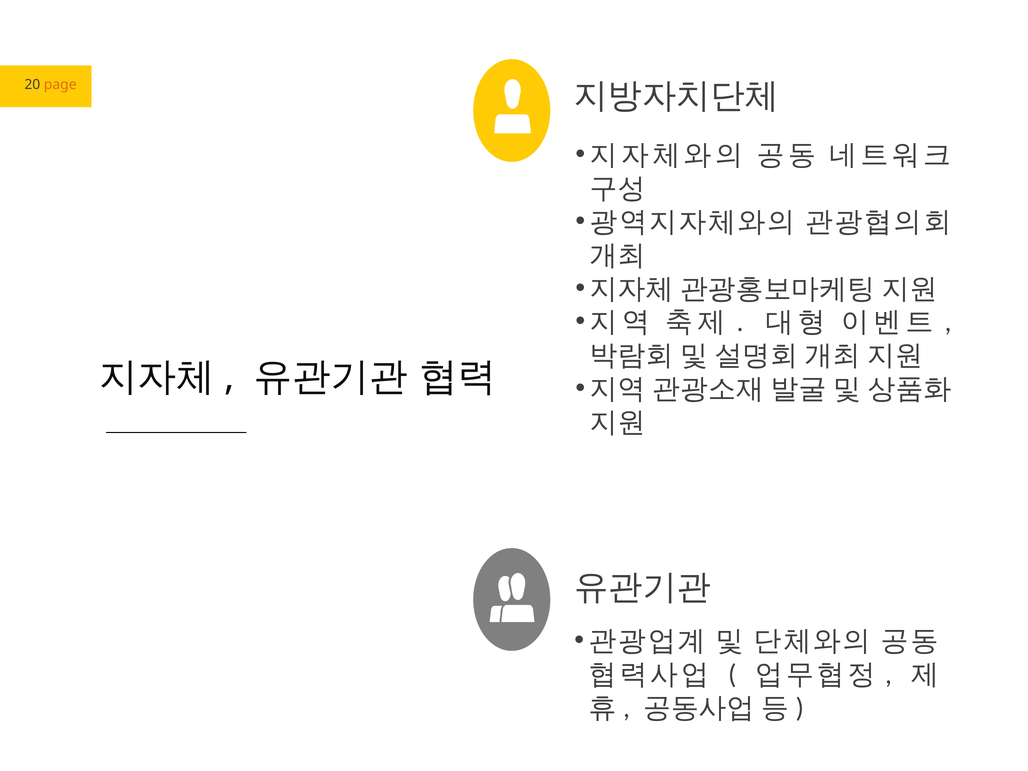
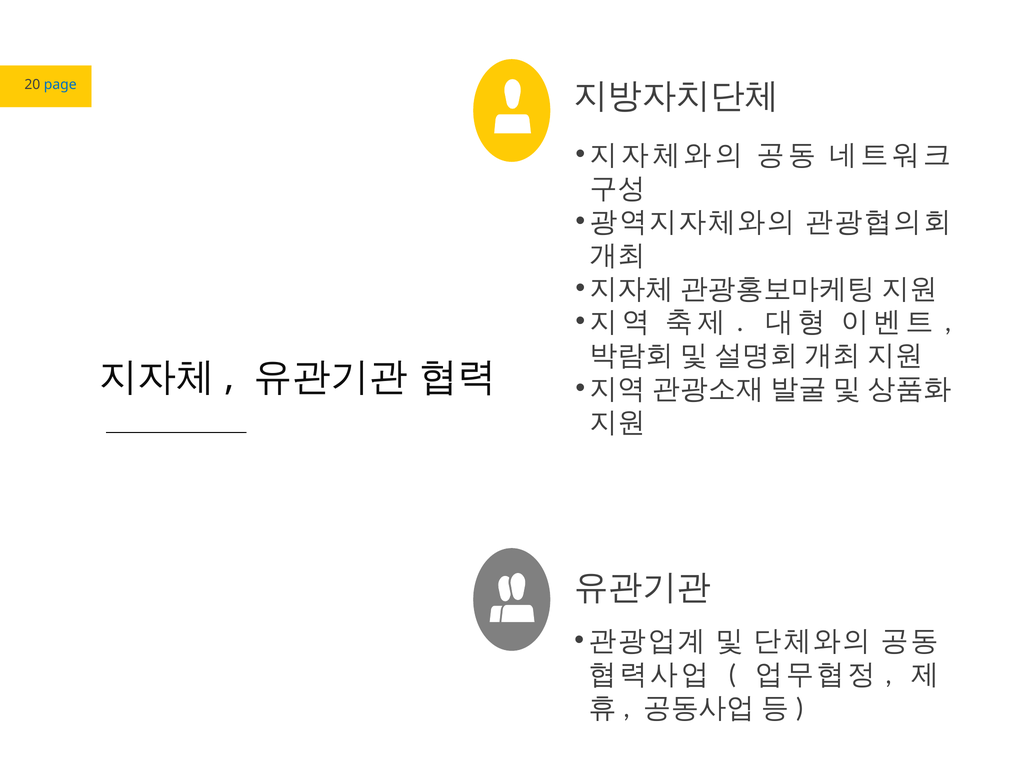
page colour: orange -> blue (60, 85)
